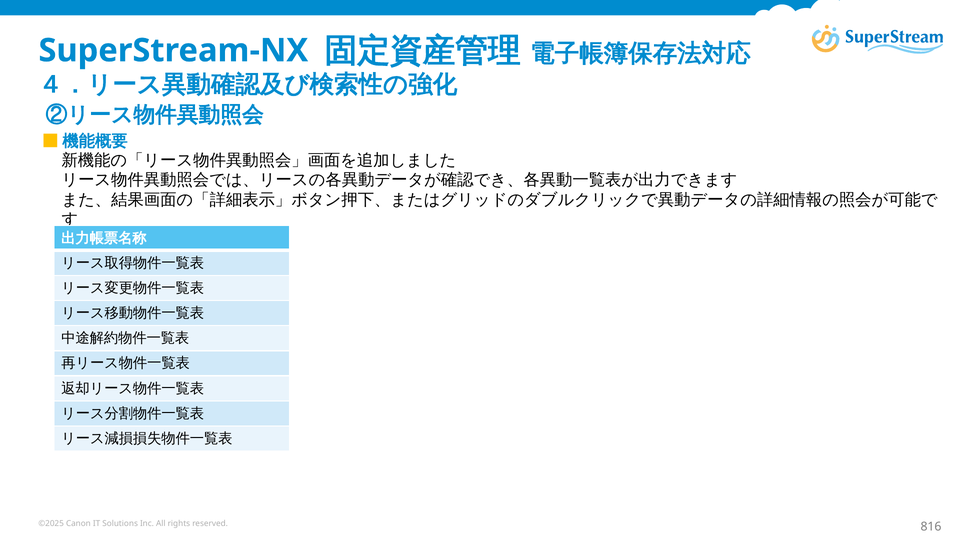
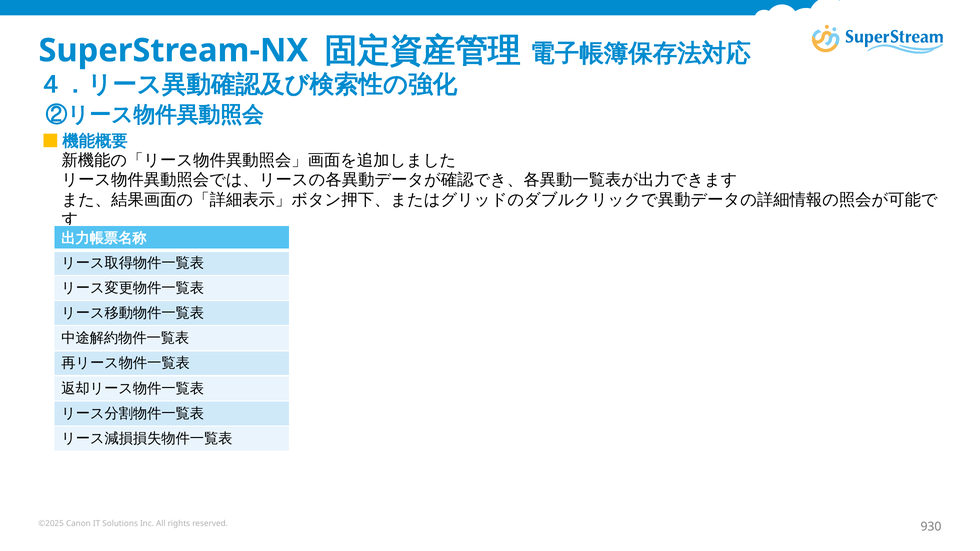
816: 816 -> 930 (931, 527)
